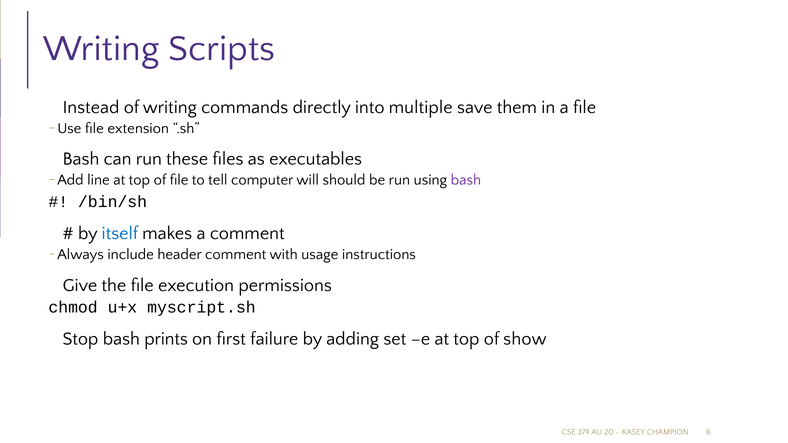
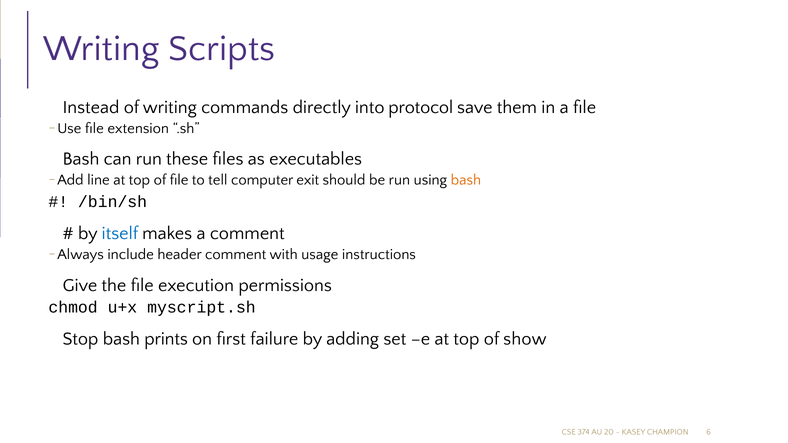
multiple: multiple -> protocol (421, 107)
will: will -> exit (308, 180)
bash colour: purple -> orange (466, 180)
